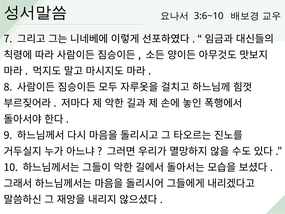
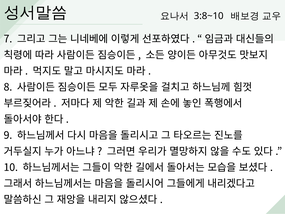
3:6~10: 3:6~10 -> 3:8~10 (209, 16)
